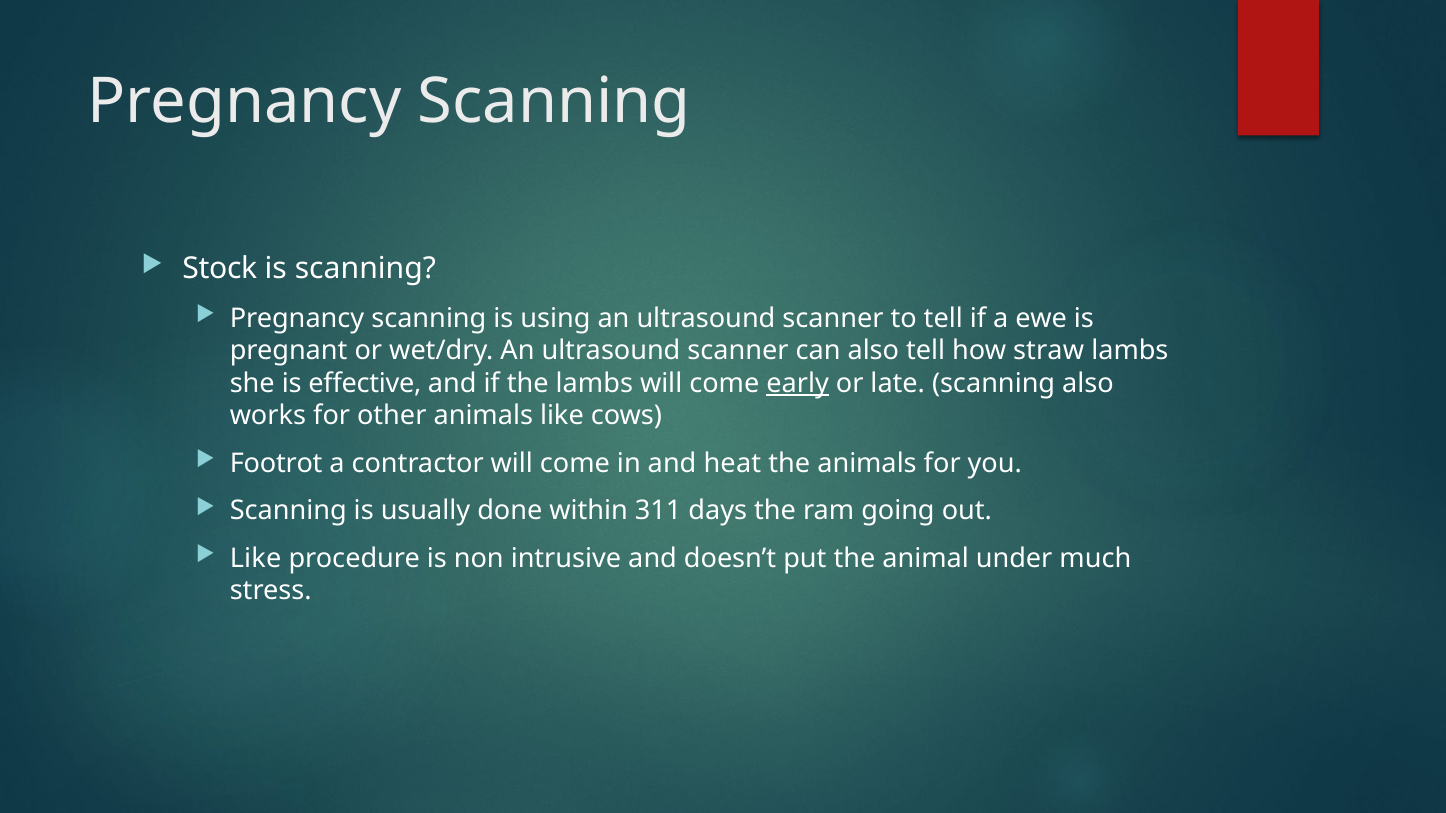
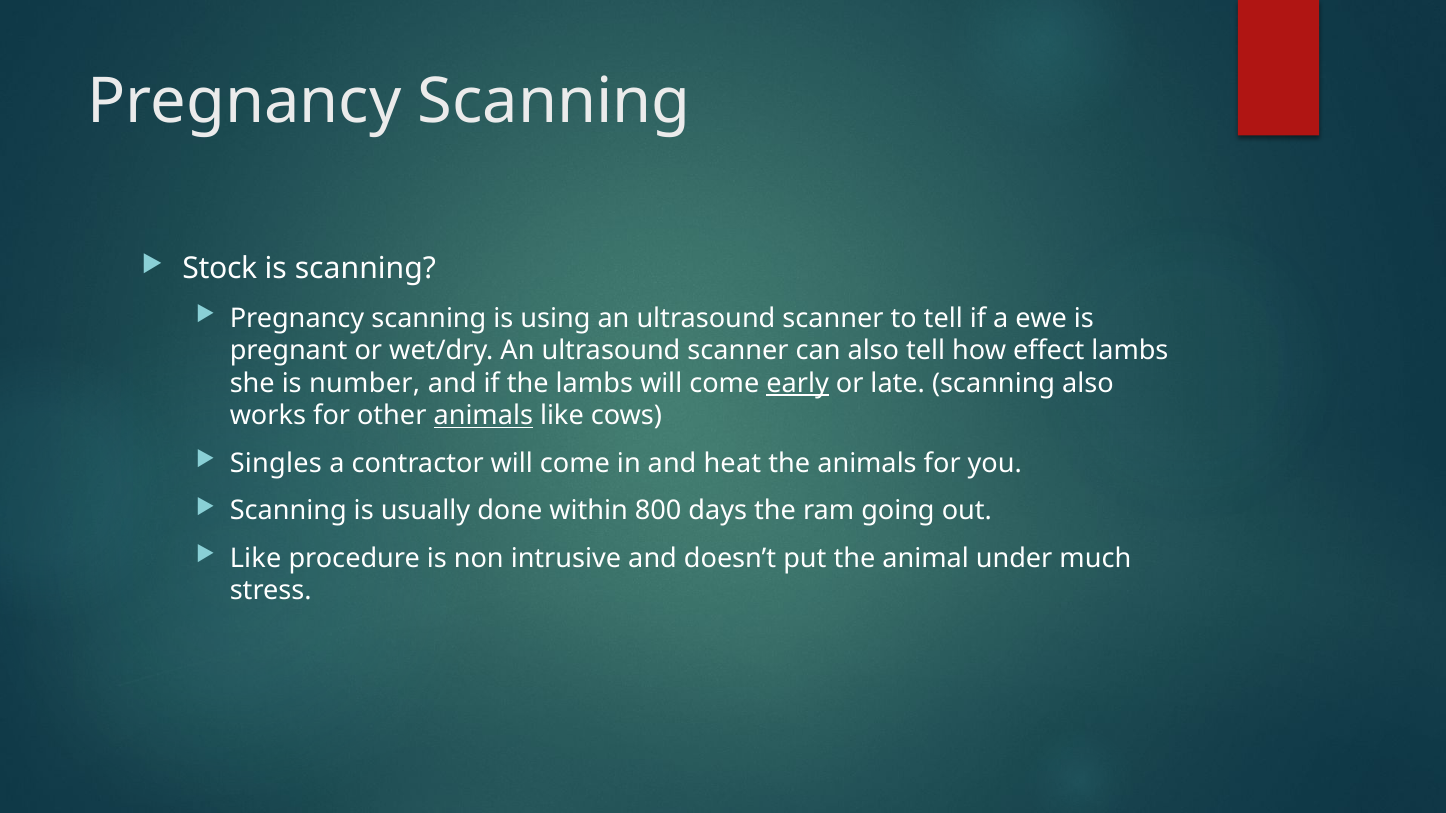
straw: straw -> effect (1049, 351)
effective: effective -> number (365, 383)
animals underline: none -> present (483, 416)
Footrot: Footrot -> Singles (276, 464)
311: 311 -> 800 (658, 511)
